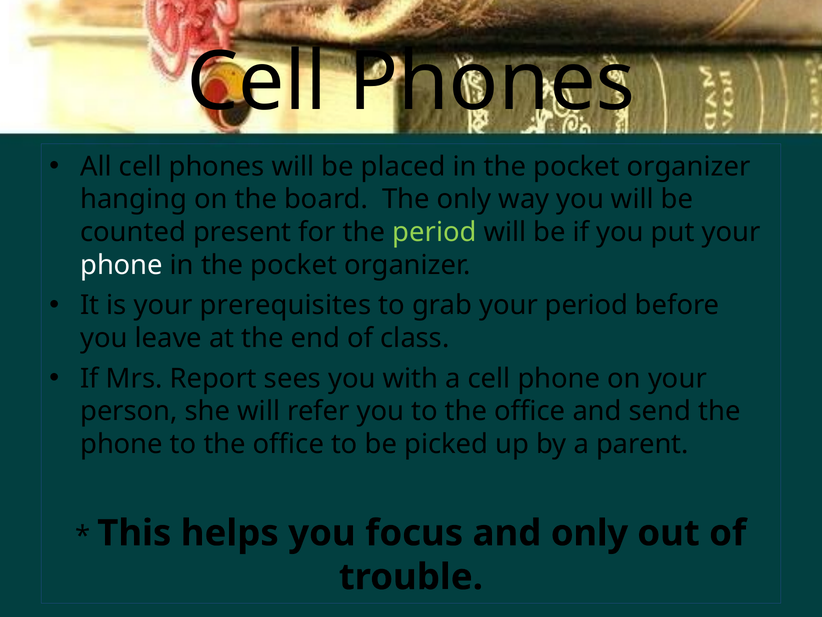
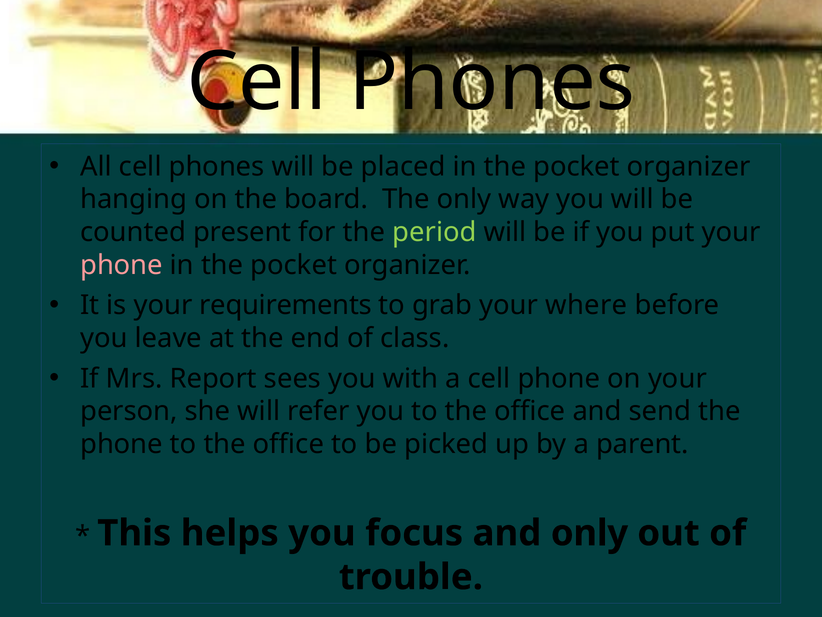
phone colour: white -> pink (122, 265)
prerequisites: prerequisites -> requirements (286, 305)
your period: period -> where (586, 305)
